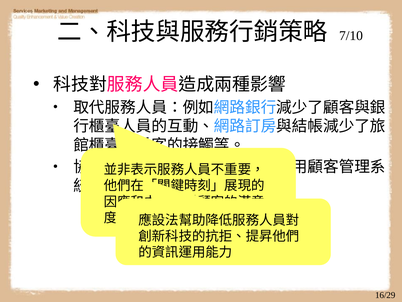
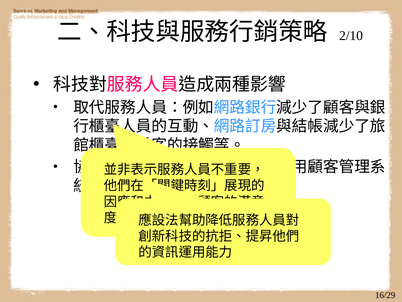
7/10: 7/10 -> 2/10 (351, 36)
